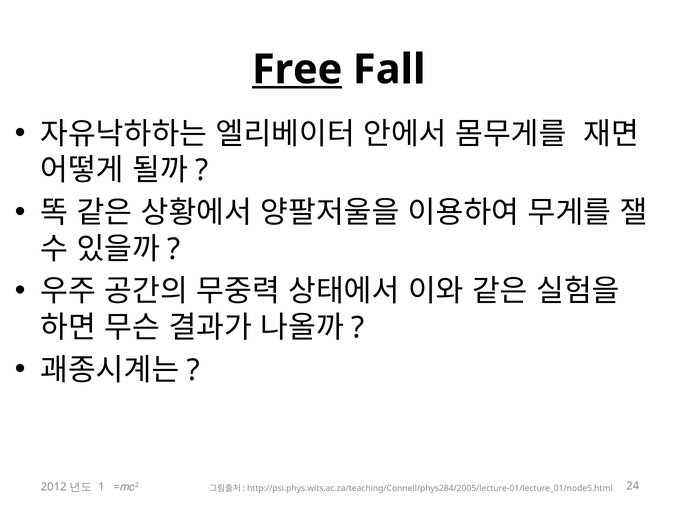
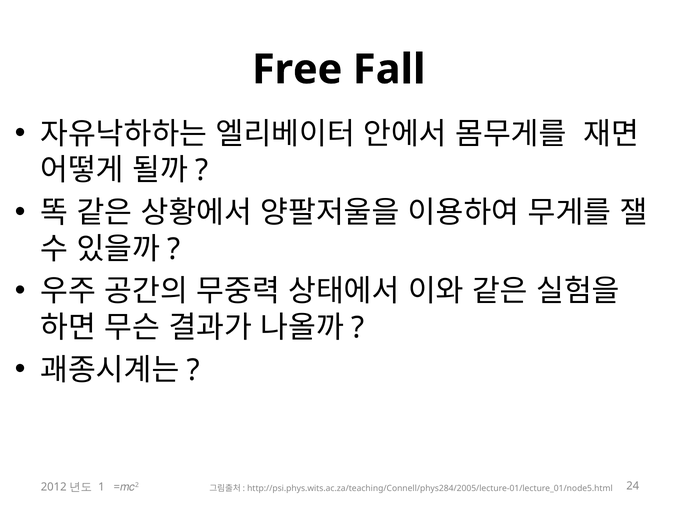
Free underline: present -> none (297, 70)
